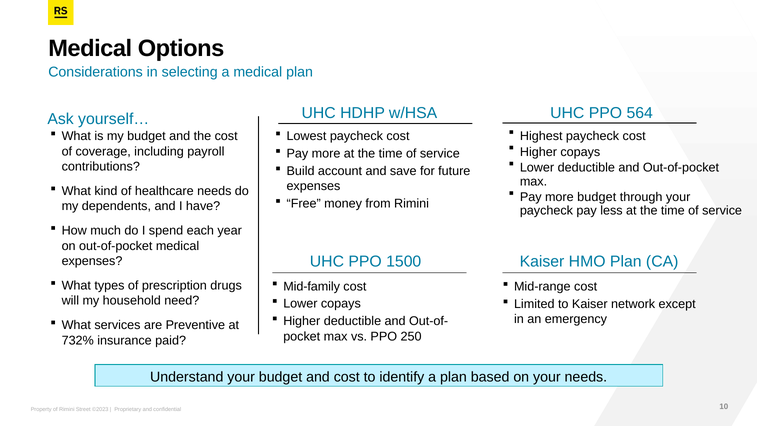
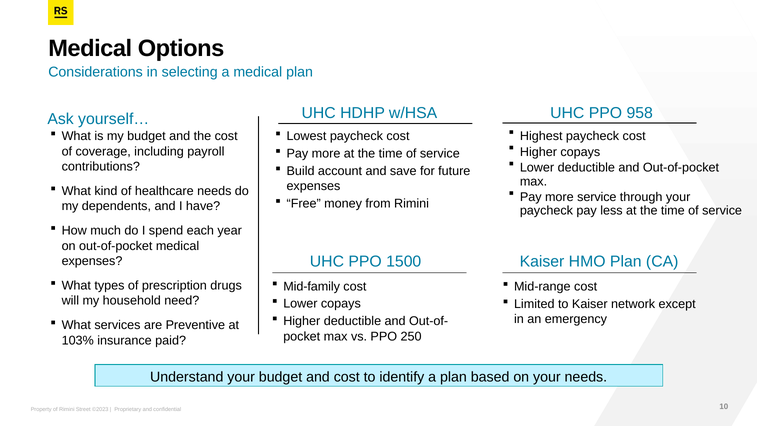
564: 564 -> 958 (640, 113)
more budget: budget -> service (597, 197)
732%: 732% -> 103% (78, 340)
